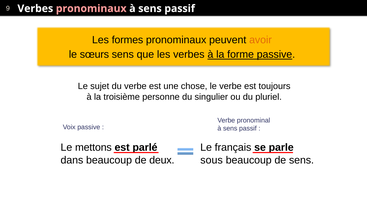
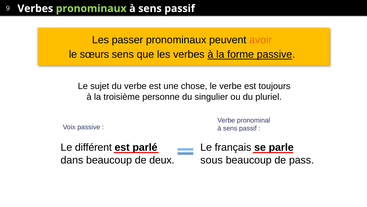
pronominaux colour: pink -> light green (91, 9)
formes: formes -> passer (127, 40)
mettons: mettons -> différent (93, 147)
de sens: sens -> pass (301, 160)
